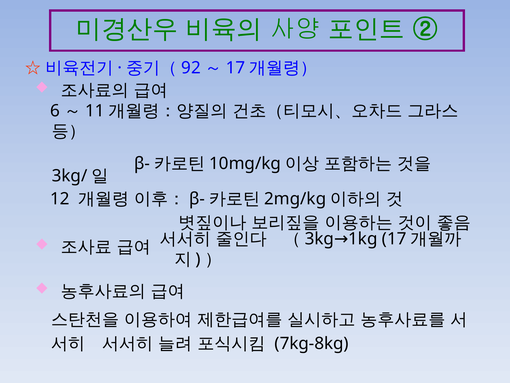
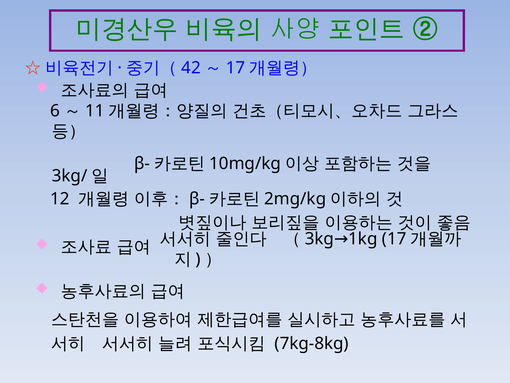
92: 92 -> 42 (191, 68)
